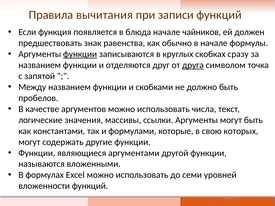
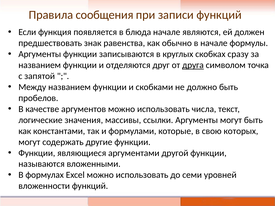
вычитания: вычитания -> сообщения (105, 15)
чайников: чайников -> являются (202, 32)
функции underline: present -> none (80, 54)
